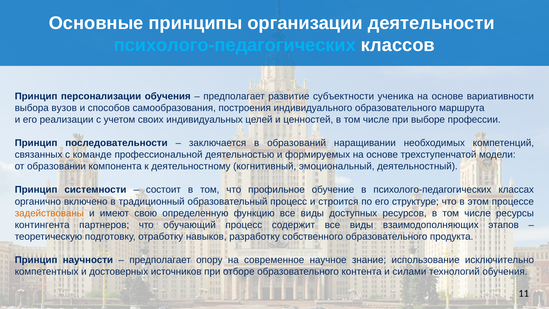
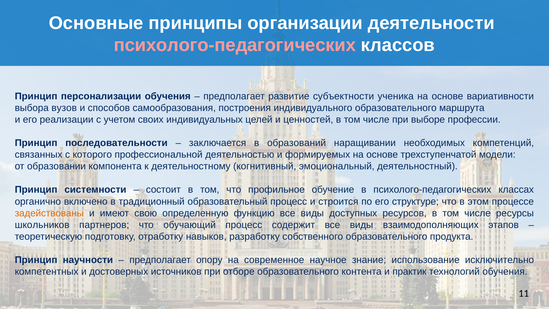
психолого-педагогических colour: light blue -> pink (235, 45)
команде: команде -> которого (92, 155)
контингента: контингента -> школьников (42, 225)
силами: силами -> практик (409, 271)
